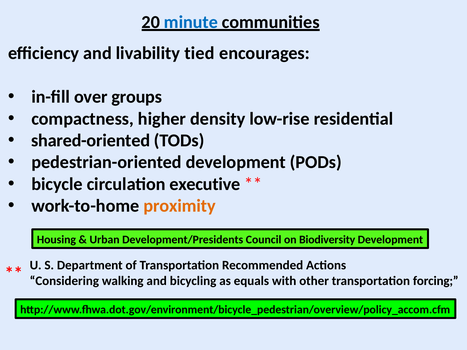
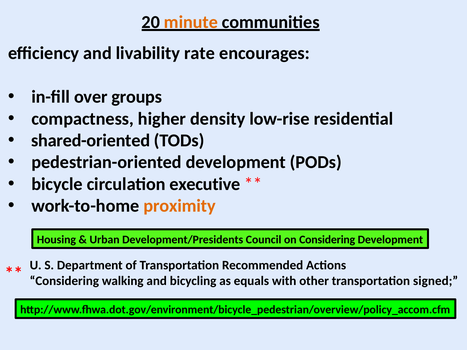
minute colour: blue -> orange (191, 22)
tied: tied -> rate (200, 53)
on Biodiversity: Biodiversity -> Considering (327, 240)
forcing: forcing -> signed (436, 281)
